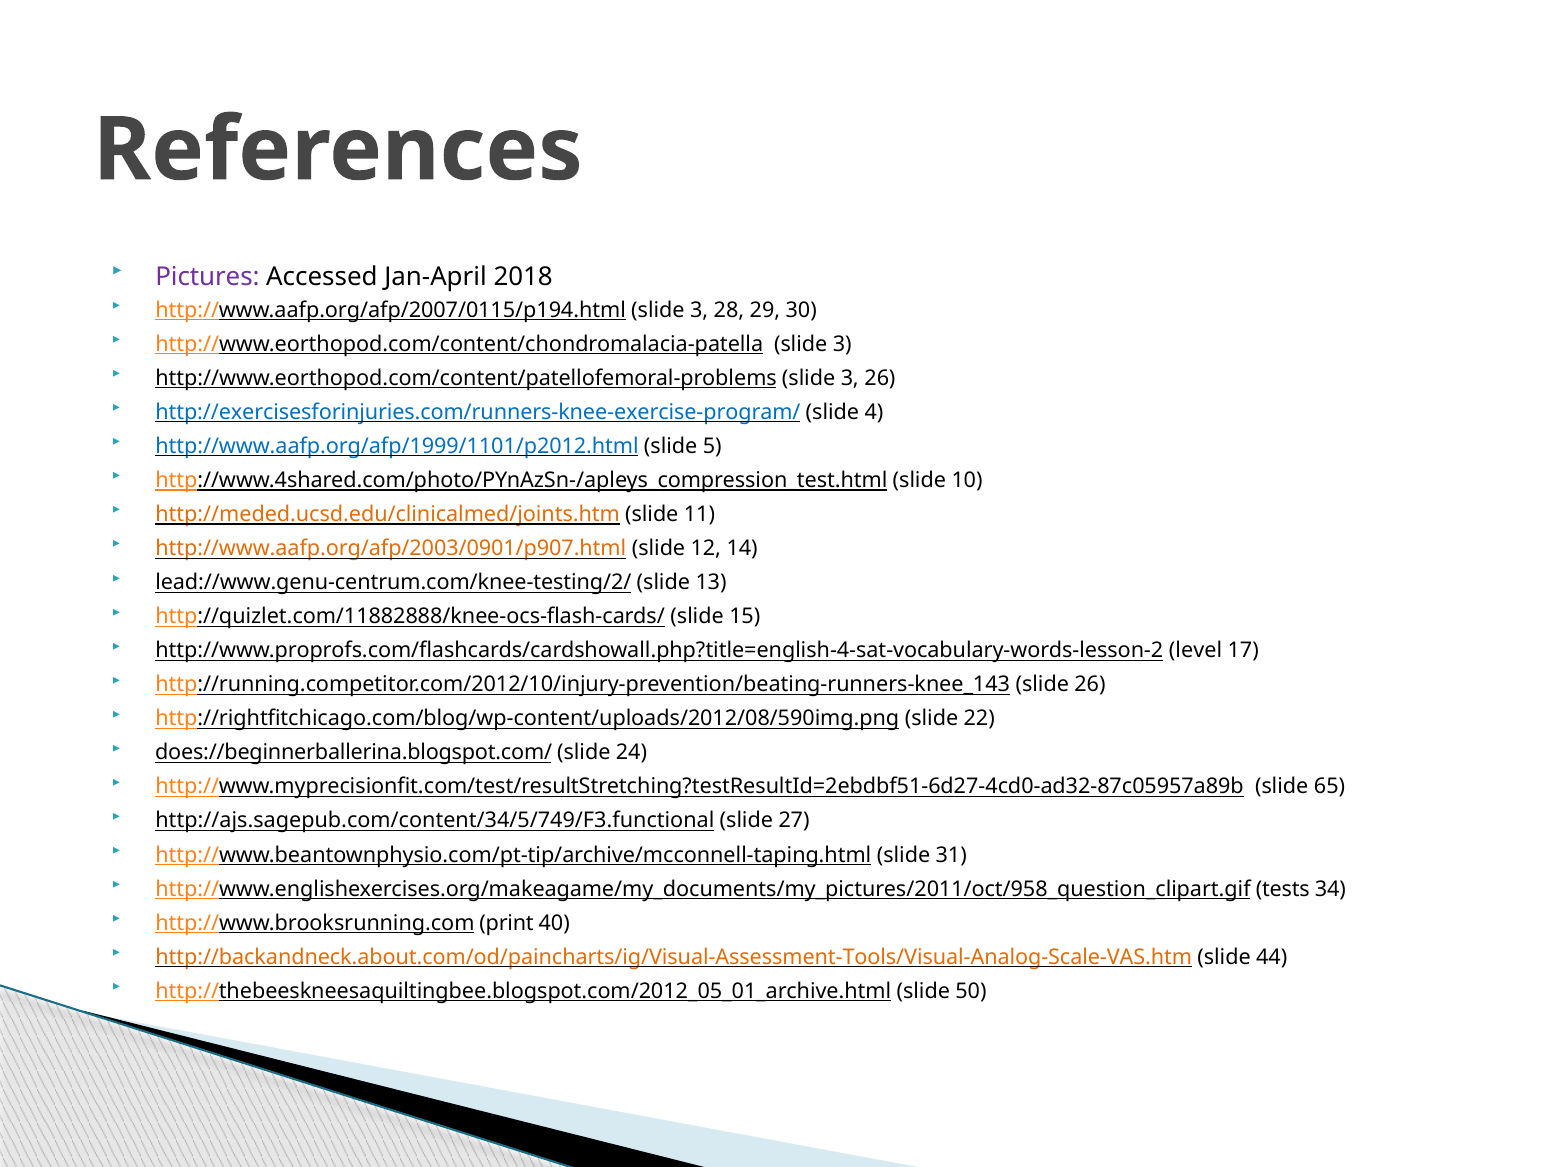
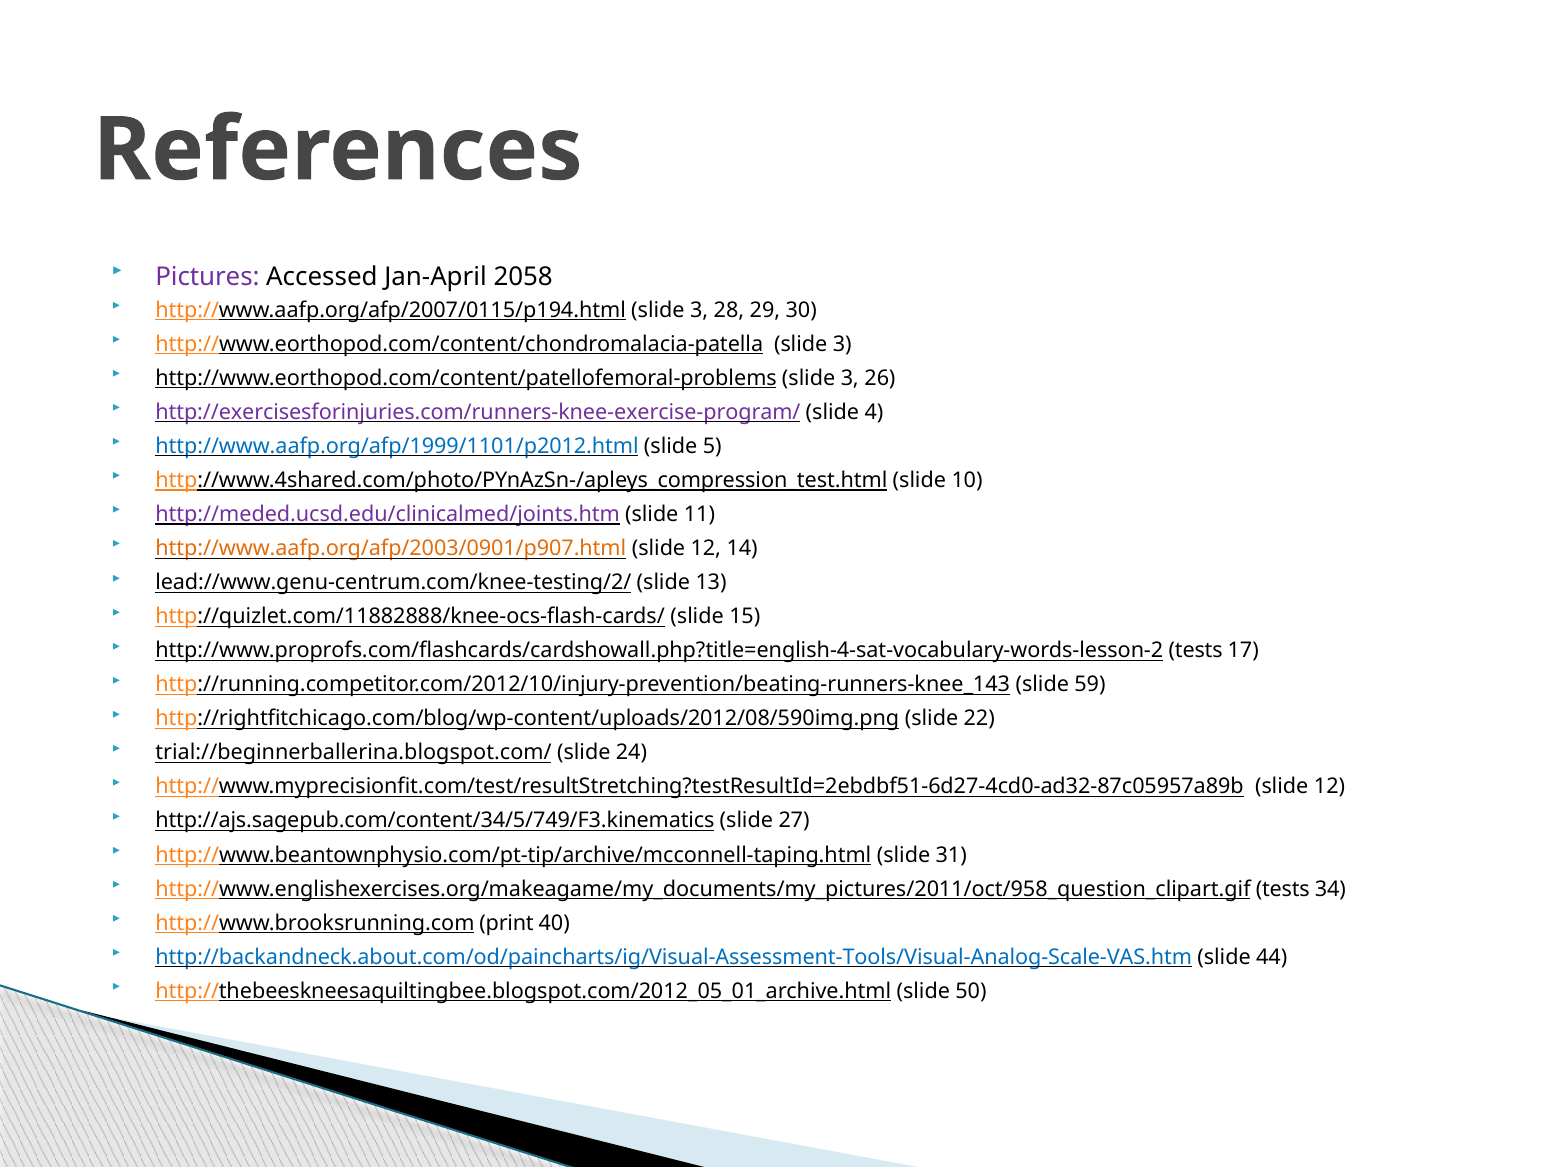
2018: 2018 -> 2058 (523, 277)
http://exercisesforinjuries.com/runners-knee-exercise-program/ colour: blue -> purple (478, 412)
http://meded.ucsd.edu/clinicalmed/joints.htm colour: orange -> purple (388, 514)
http://www.proprofs.com/flashcards/cardshowall.php?title=english-4-sat-vocabulary-words-lesson-2 level: level -> tests (1196, 651)
slide 26: 26 -> 59 (1090, 685)
does://beginnerballerina.blogspot.com/: does://beginnerballerina.blogspot.com/ -> trial://beginnerballerina.blogspot.com/ (353, 753)
65: 65 -> 12 (1330, 787)
http://ajs.sagepub.com/content/34/5/749/F3.functional: http://ajs.sagepub.com/content/34/5/749/F3.functional -> http://ajs.sagepub.com/content/34/5/749/F3.kinematics (435, 821)
http://backandneck.about.com/od/paincharts/ig/Visual-Assessment-Tools/Visual-Analog-Scale-VAS.htm colour: orange -> blue (674, 957)
